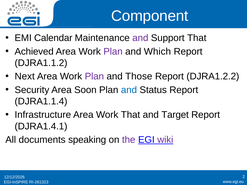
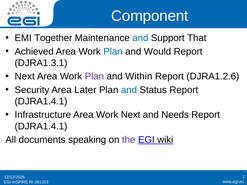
Calendar: Calendar -> Together (53, 38)
and colour: purple -> blue (140, 38)
Plan colour: purple -> blue (113, 52)
Which: Which -> Would (157, 52)
DJRA1.1.2: DJRA1.1.2 -> DJRA1.3.1 (41, 63)
Those: Those -> Within (139, 77)
DJRA1.2.2: DJRA1.2.2 -> DJRA1.2.6 (213, 77)
Soon: Soon -> Later (85, 90)
DJRA1.1.4: DJRA1.1.4 -> DJRA1.4.1 (41, 101)
Work That: That -> Next (131, 115)
Target: Target -> Needs (175, 115)
wiki colour: purple -> black (165, 140)
